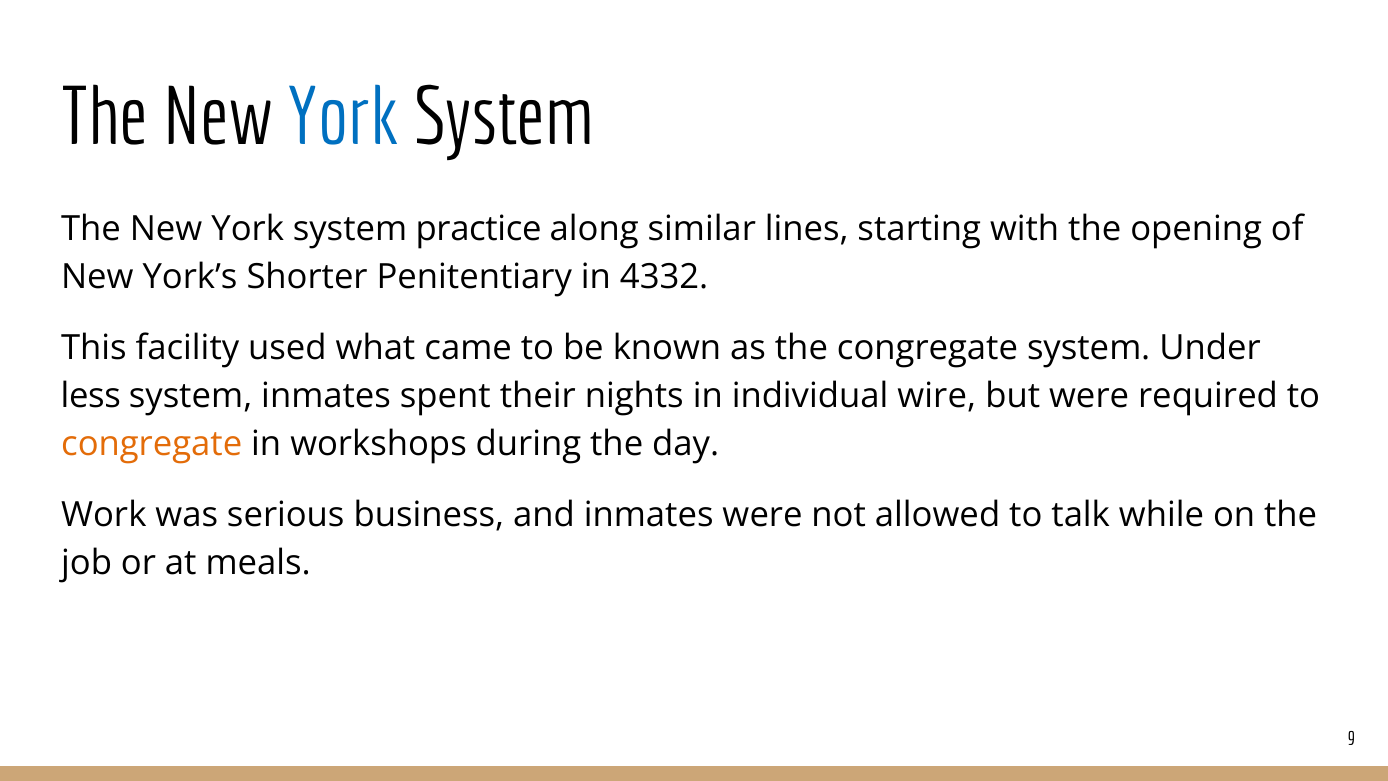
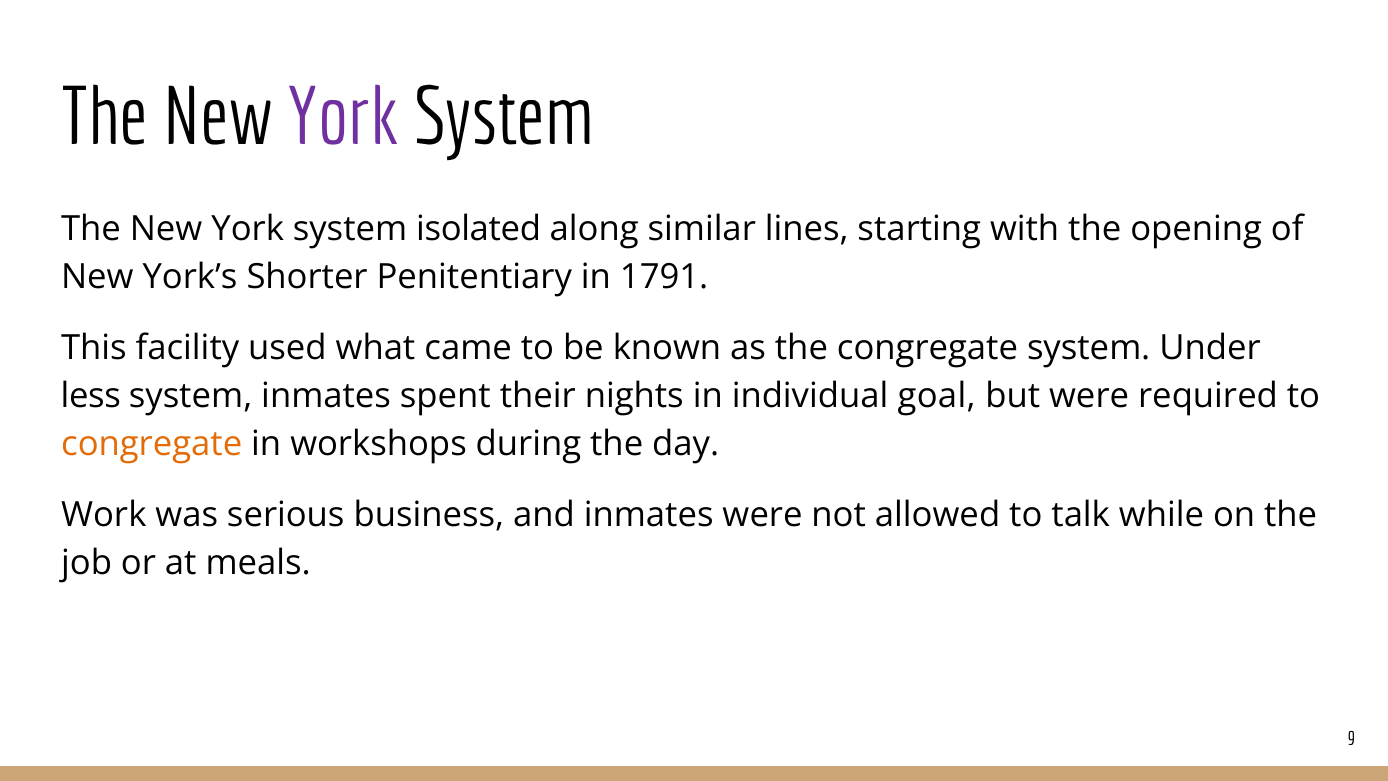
York colour: blue -> purple (343, 117)
practice: practice -> isolated (479, 229)
4332: 4332 -> 1791 (664, 277)
wire: wire -> goal (937, 396)
